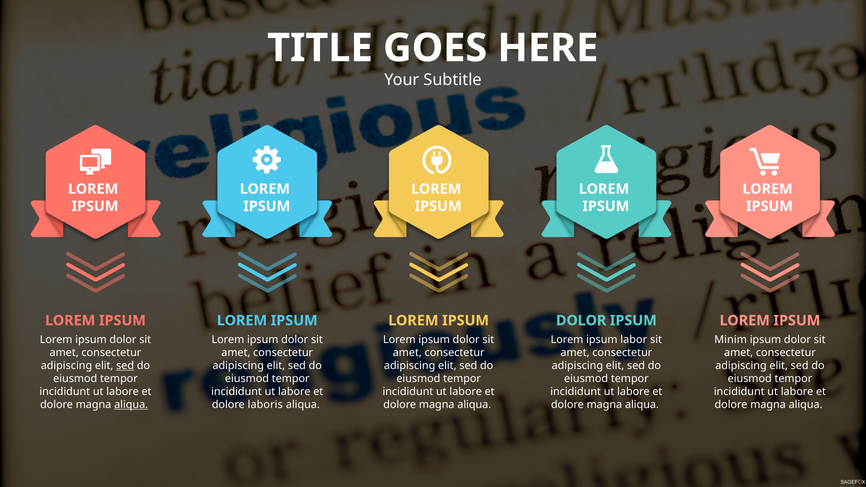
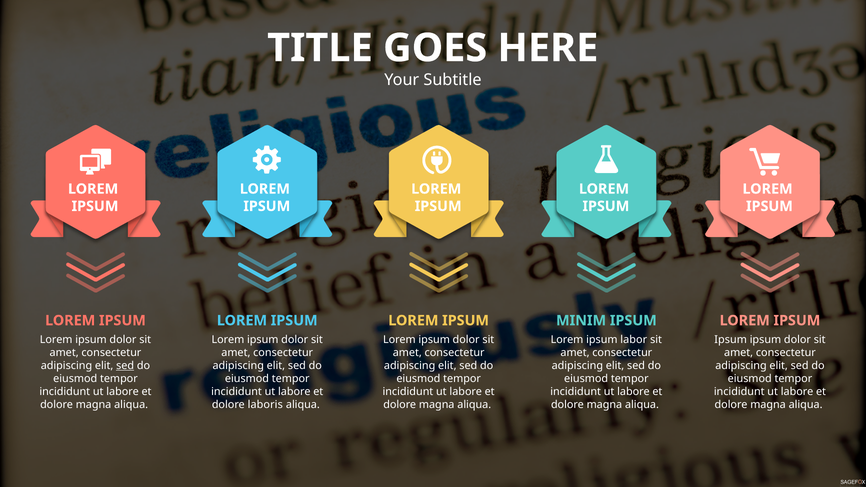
DOLOR: DOLOR -> MINIM (581, 321)
Minim: Minim -> Ipsum (731, 340)
aliqua underline: present -> none (131, 405)
